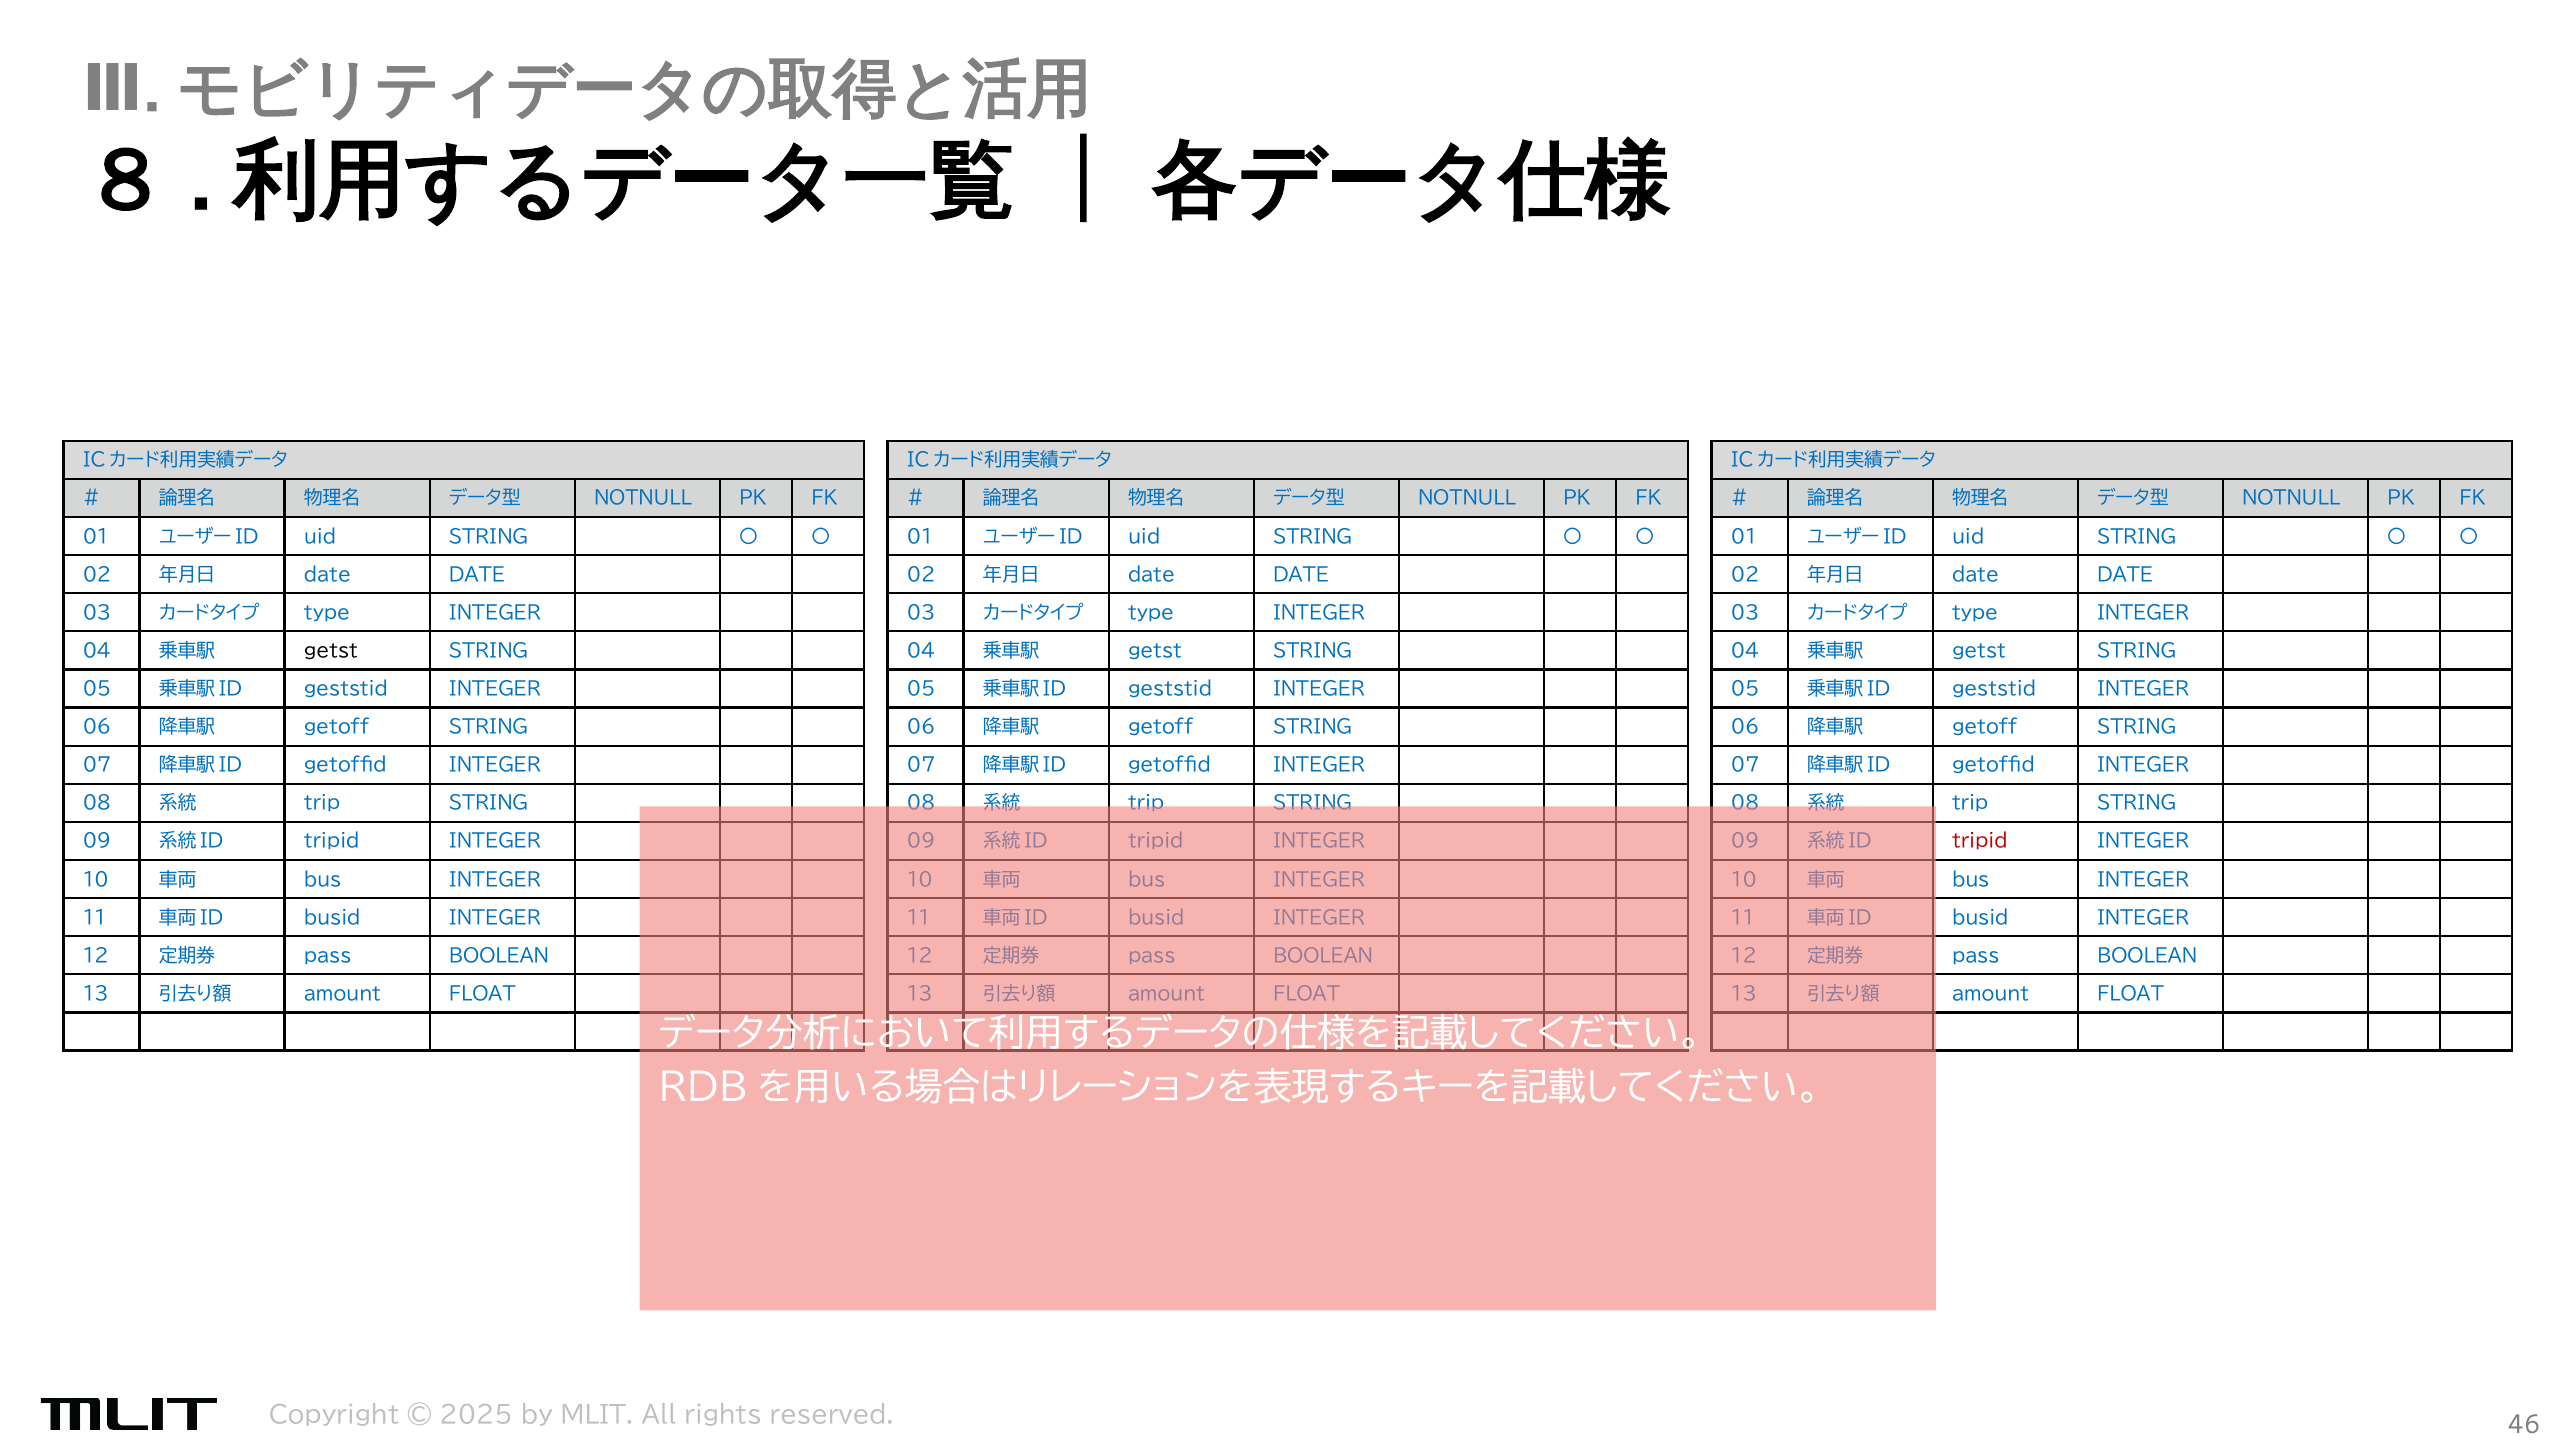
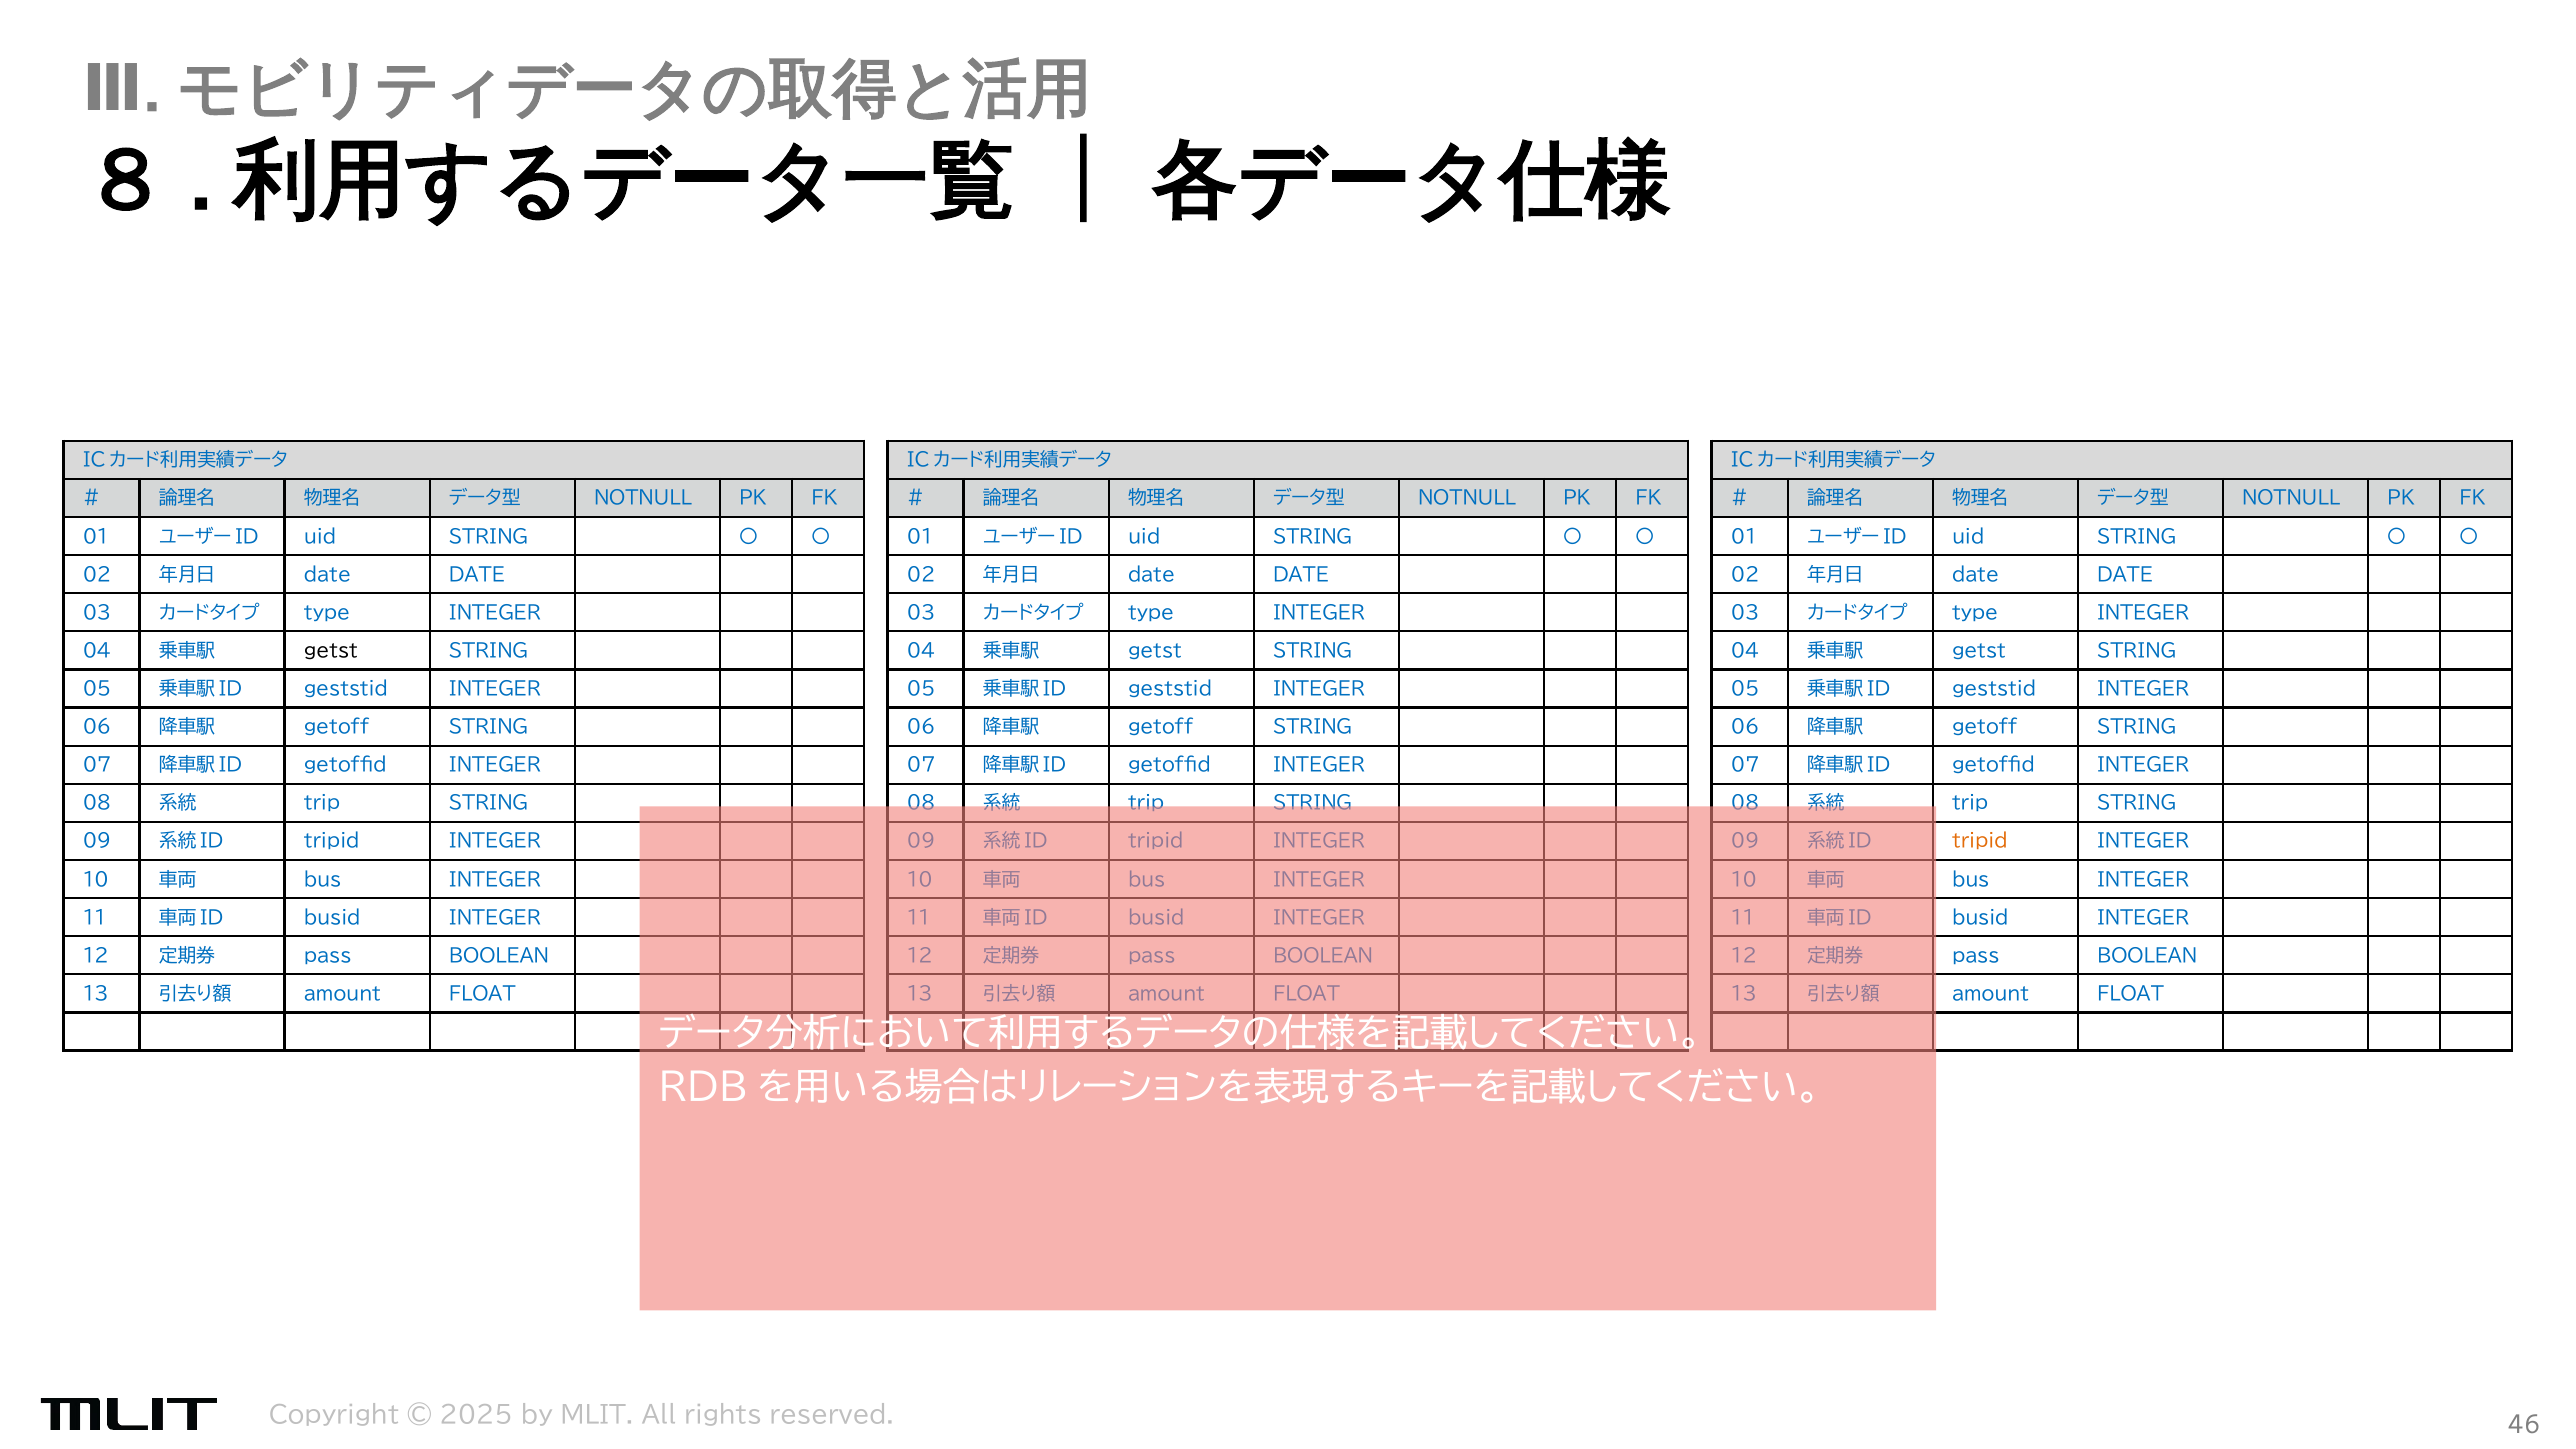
tripid colour: red -> orange (1980, 842)
